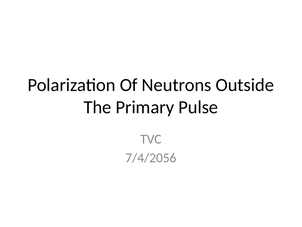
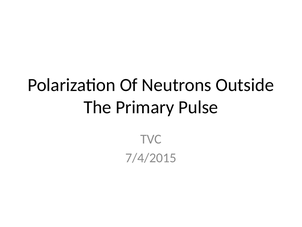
7/4/2056: 7/4/2056 -> 7/4/2015 (151, 158)
